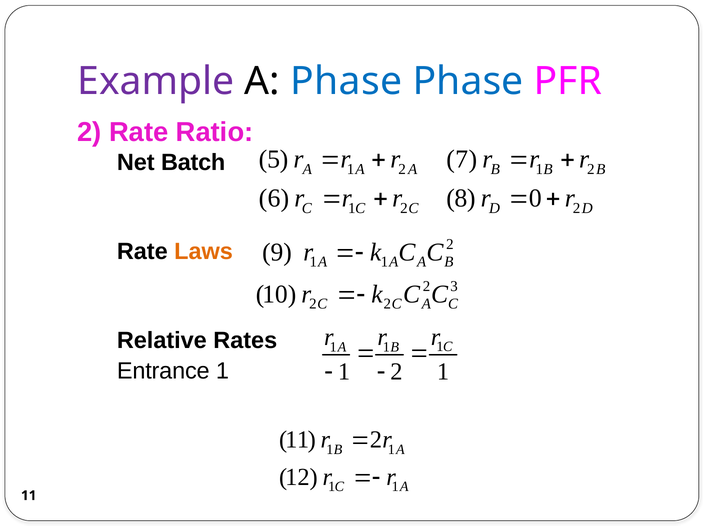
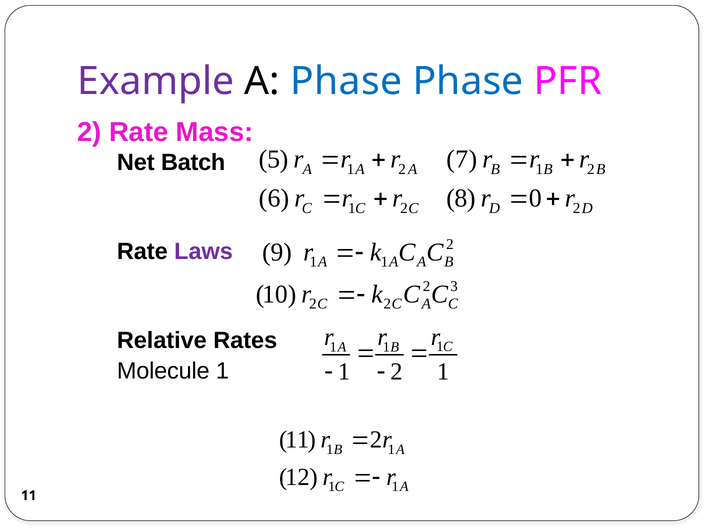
Ratio: Ratio -> Mass (215, 132)
Laws colour: orange -> purple (204, 252)
Entrance: Entrance -> Molecule (163, 371)
